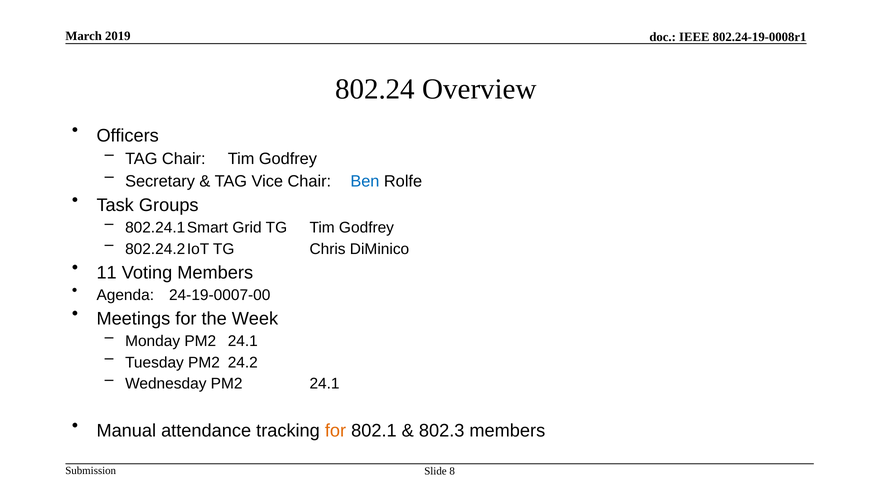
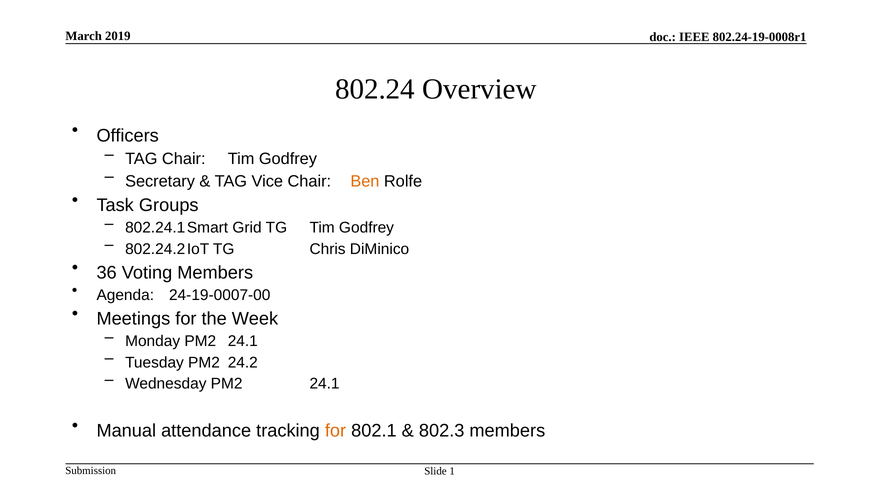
Ben colour: blue -> orange (365, 181)
11: 11 -> 36 (107, 272)
8: 8 -> 1 (452, 470)
